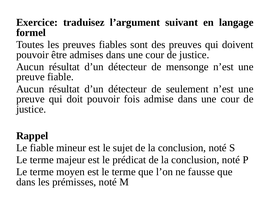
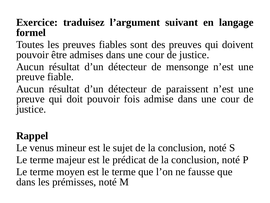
seulement: seulement -> paraissent (187, 89)
Le fiable: fiable -> venus (42, 147)
